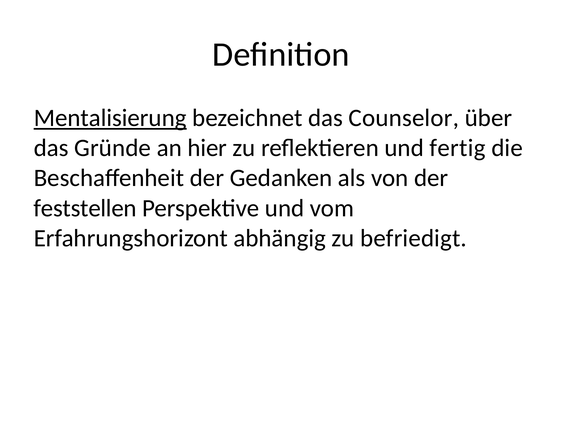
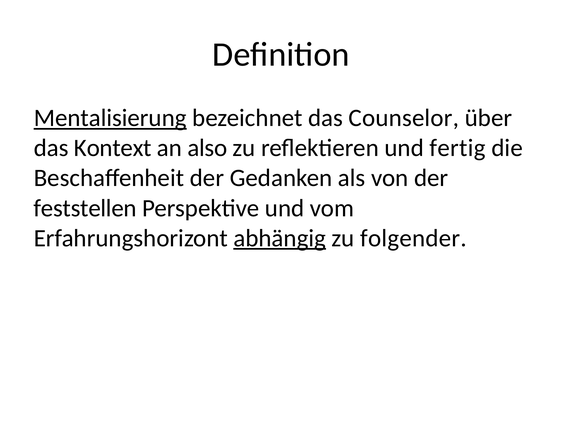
Gründe: Gründe -> Kontext (113, 148)
hier: hier -> also (207, 148)
abhängig underline: none -> present (280, 238)
befriedigt: befriedigt -> folgender (413, 238)
